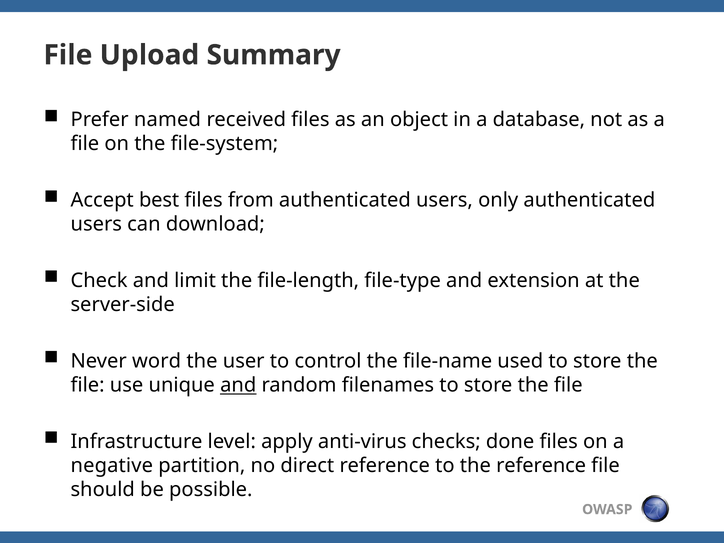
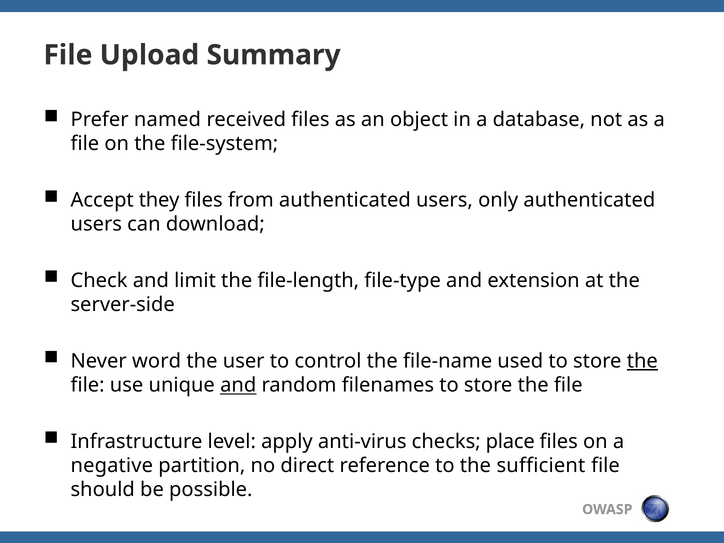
best: best -> they (159, 200)
the underline: none -> present (642, 361)
done: done -> place (510, 442)
the reference: reference -> sufficient (541, 466)
